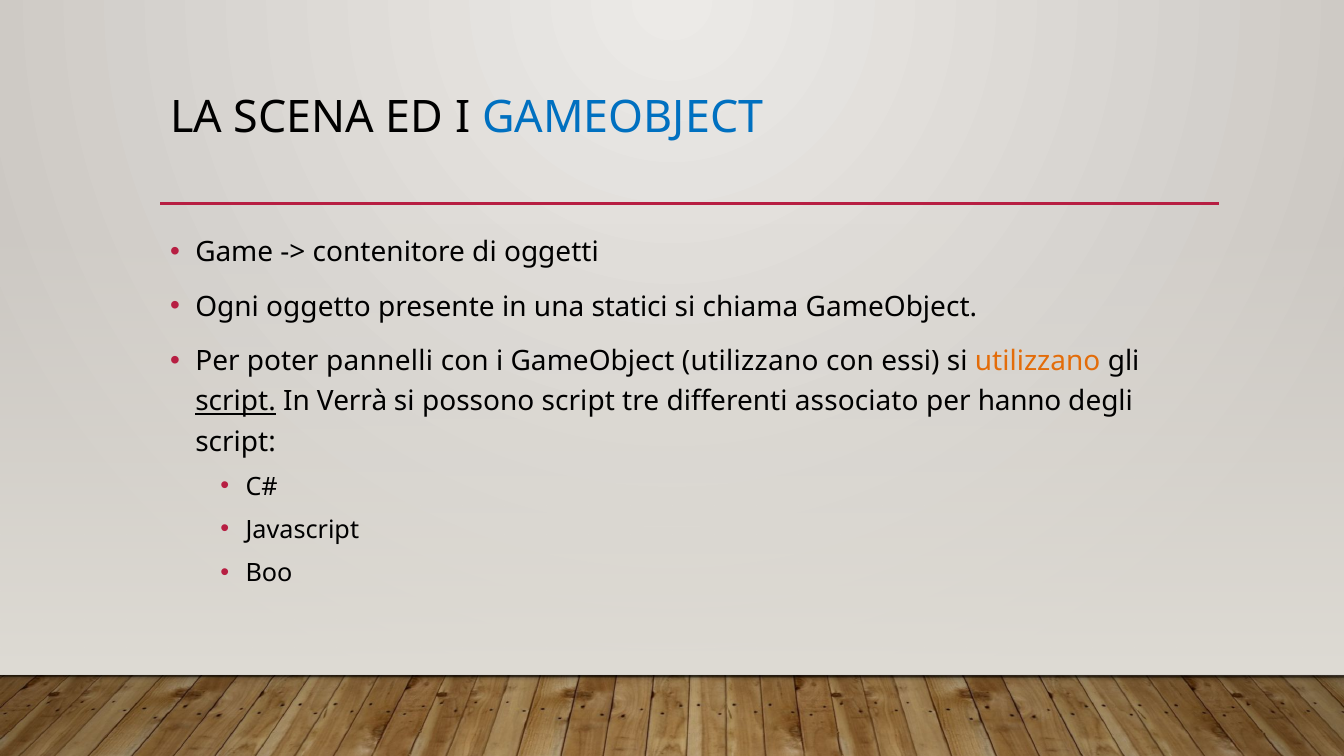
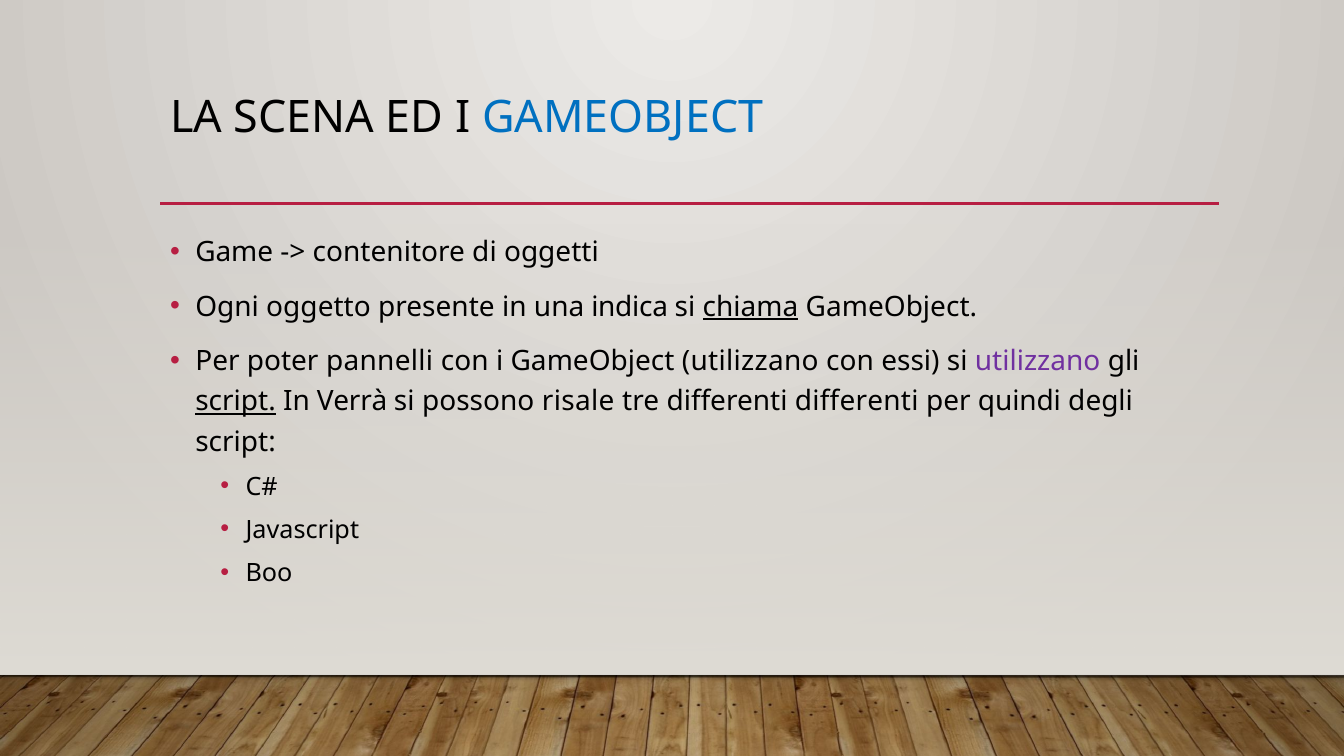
statici: statici -> indica (630, 307)
chiama underline: none -> present (750, 307)
utilizzano colour: orange -> purple (1038, 361)
possono script: script -> risale (578, 402)
differenti associato: associato -> differenti (857, 402)
hanno: hanno -> quindi (1019, 402)
